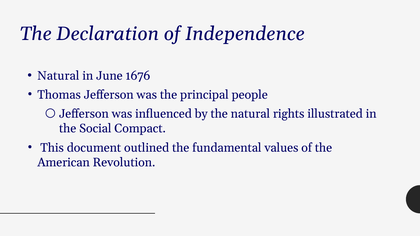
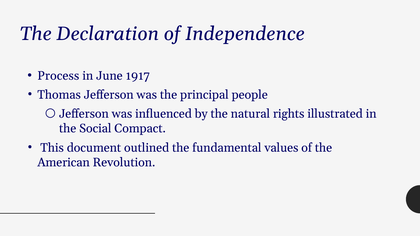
Natural: Natural -> Process (58, 76)
1676: 1676 -> 1917 (138, 76)
